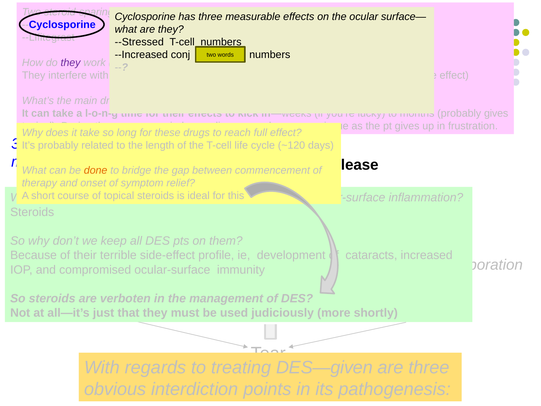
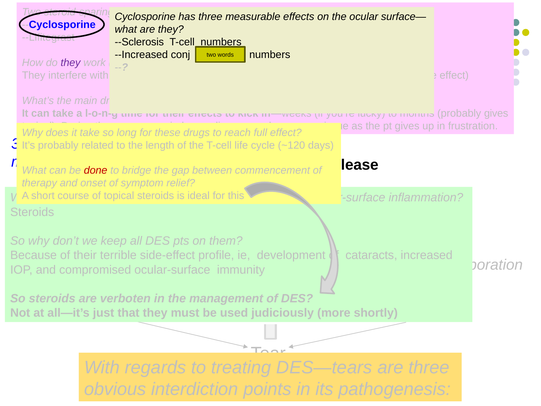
--Stressed: --Stressed -> --Sclerosis (139, 42)
done colour: orange -> red (96, 170)
DES—given: DES—given -> DES—tears (324, 367)
